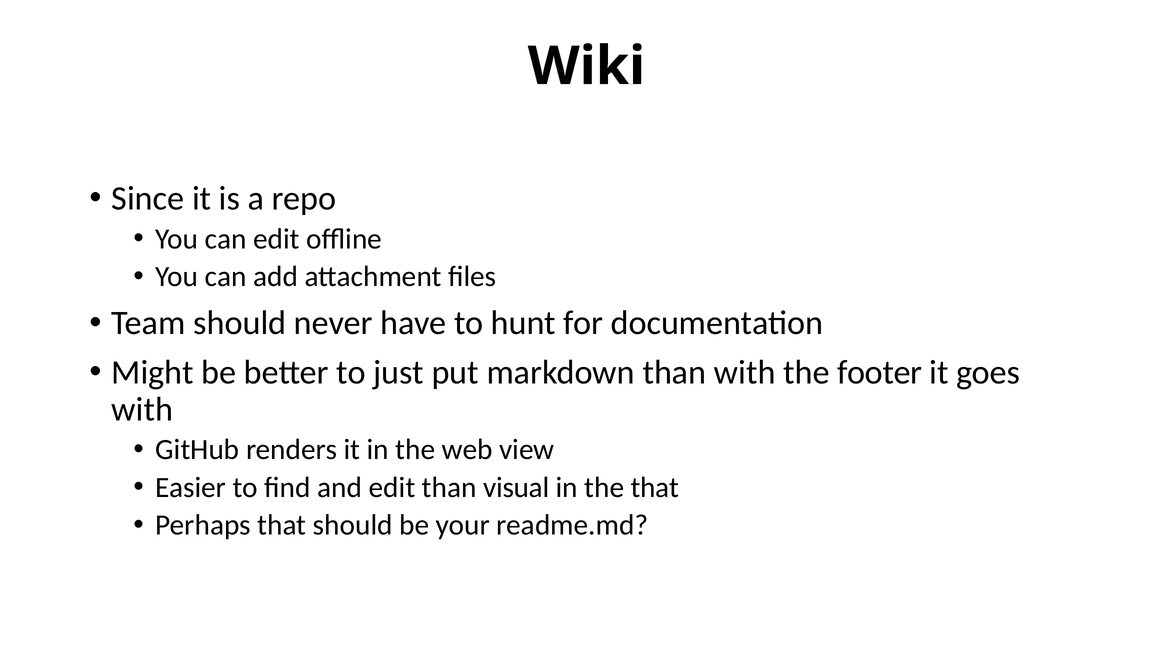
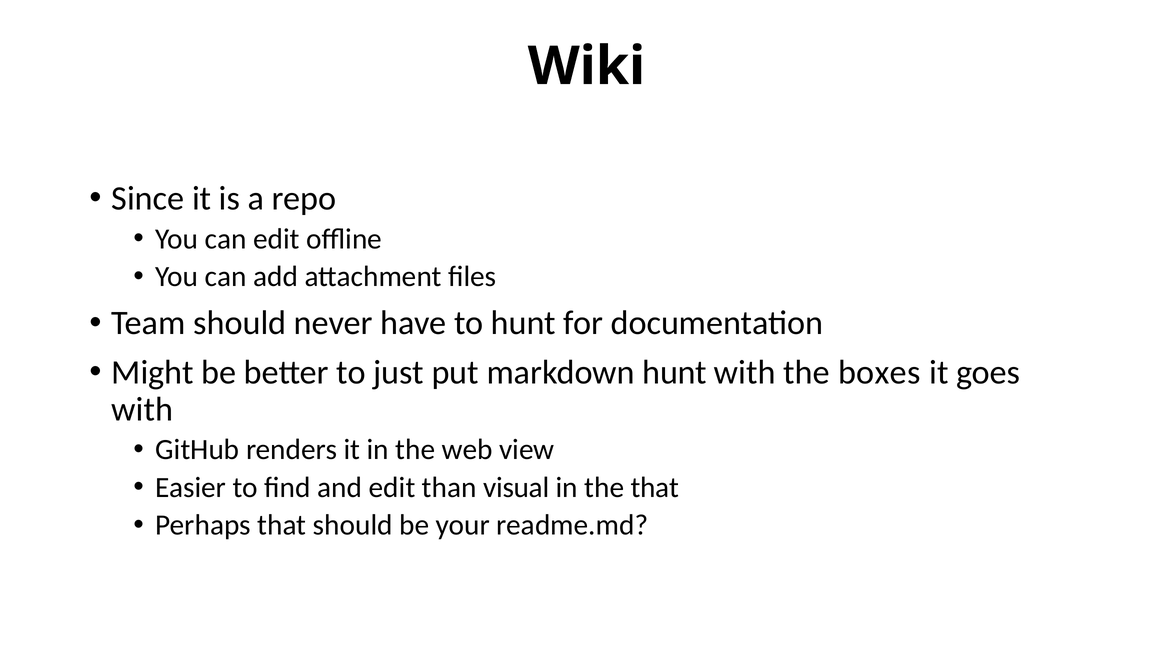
markdown than: than -> hunt (675, 372)
footer: footer -> boxes (879, 372)
